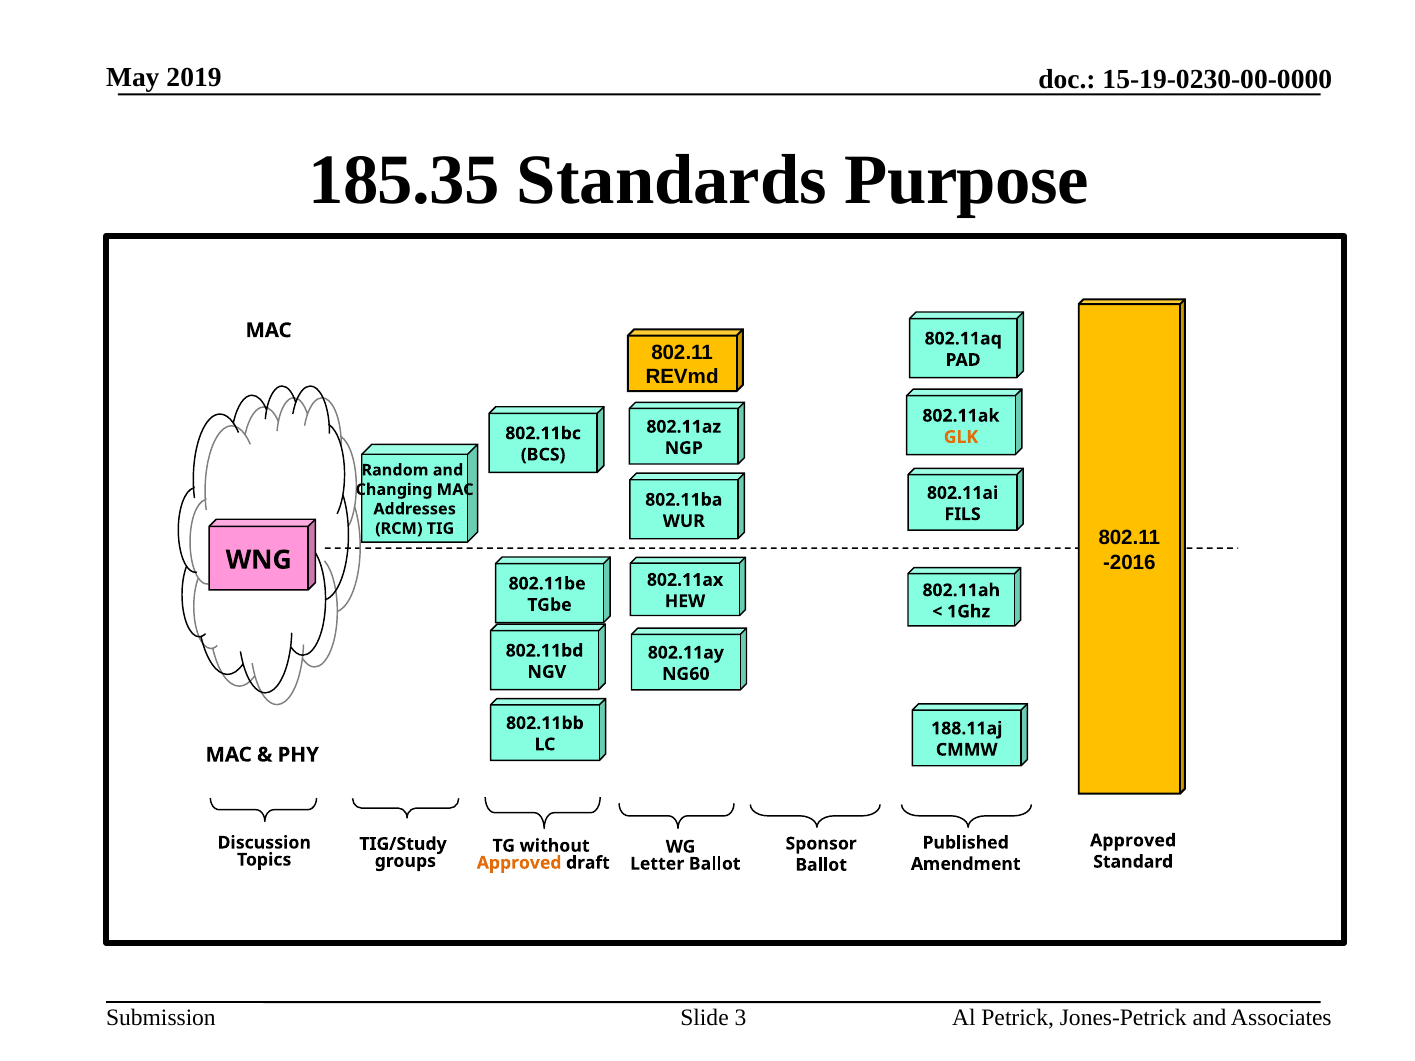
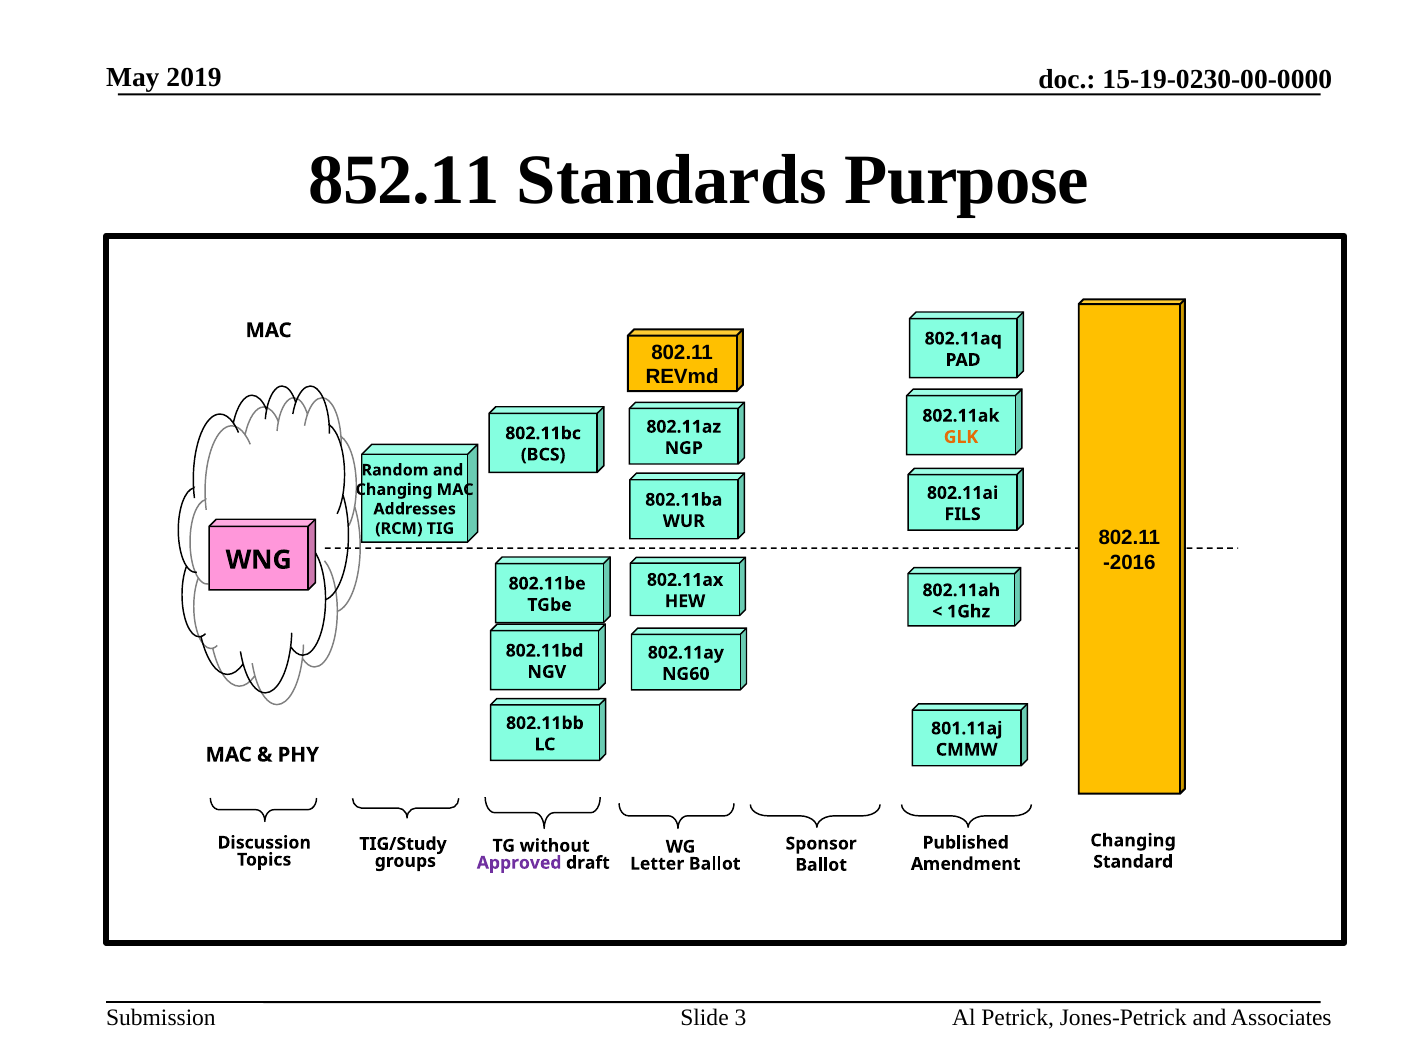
185.35: 185.35 -> 852.11 (404, 180)
188.11aj: 188.11aj -> 801.11aj (967, 729)
Approved: Approved -> Changing (1133, 841)
Approved colour: orange -> purple (519, 863)
